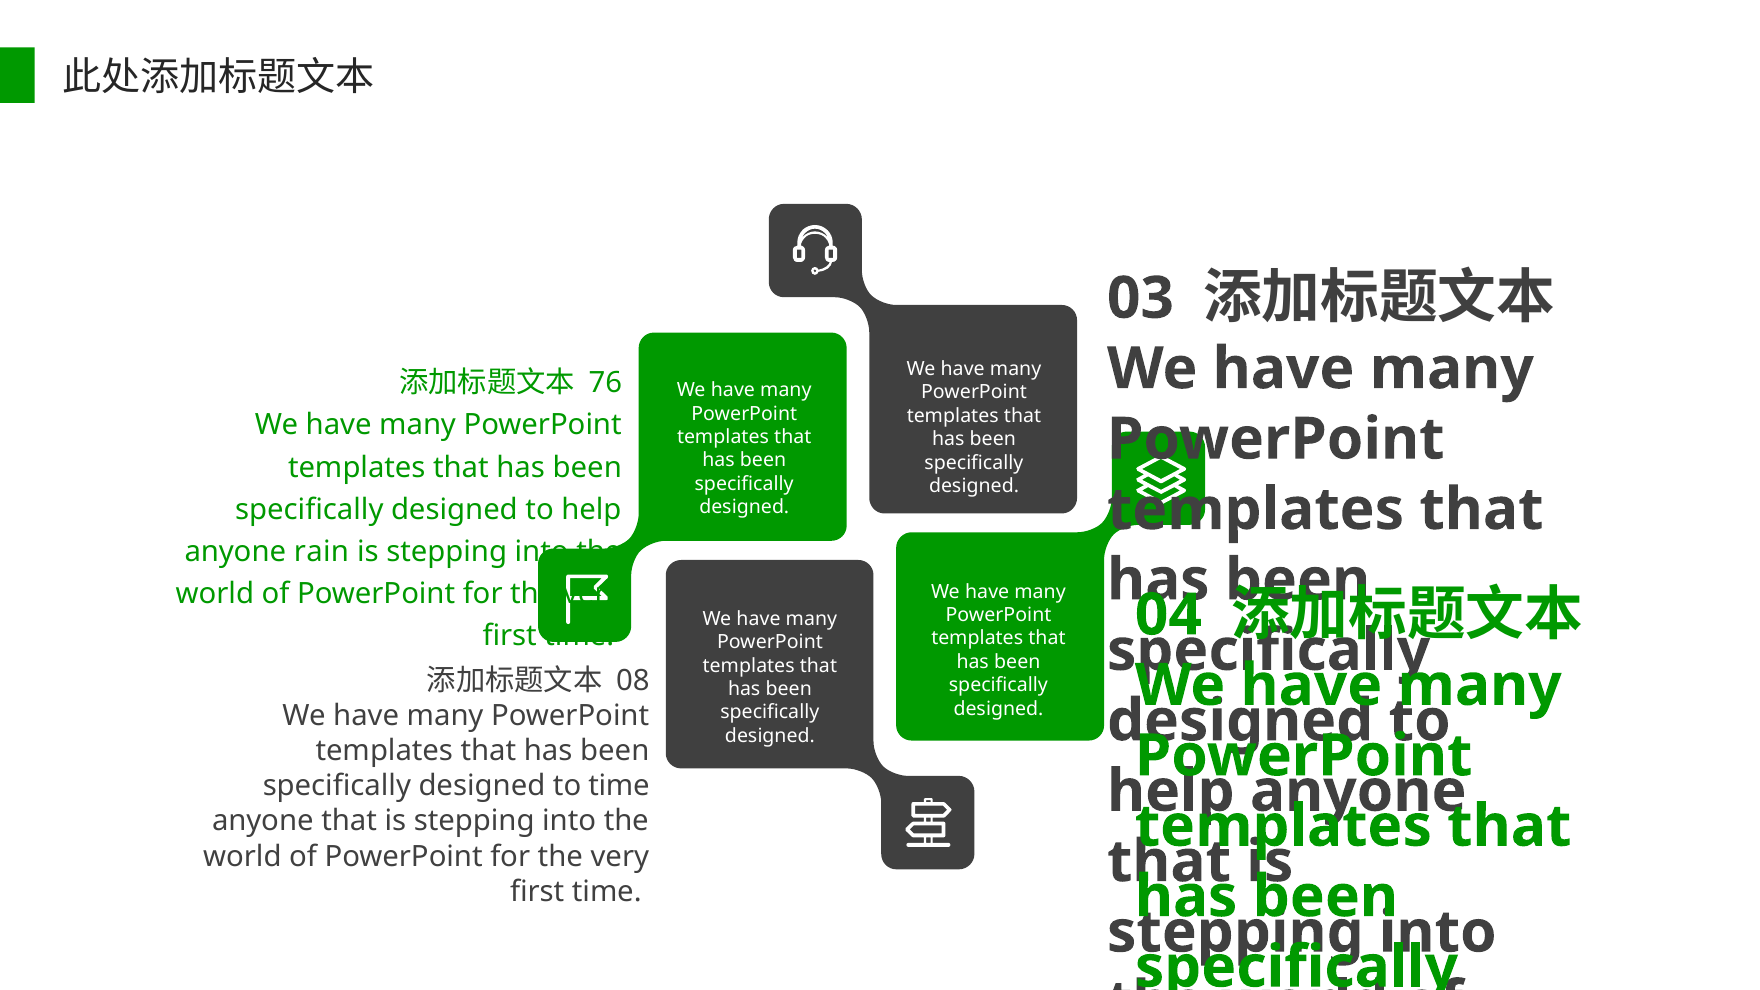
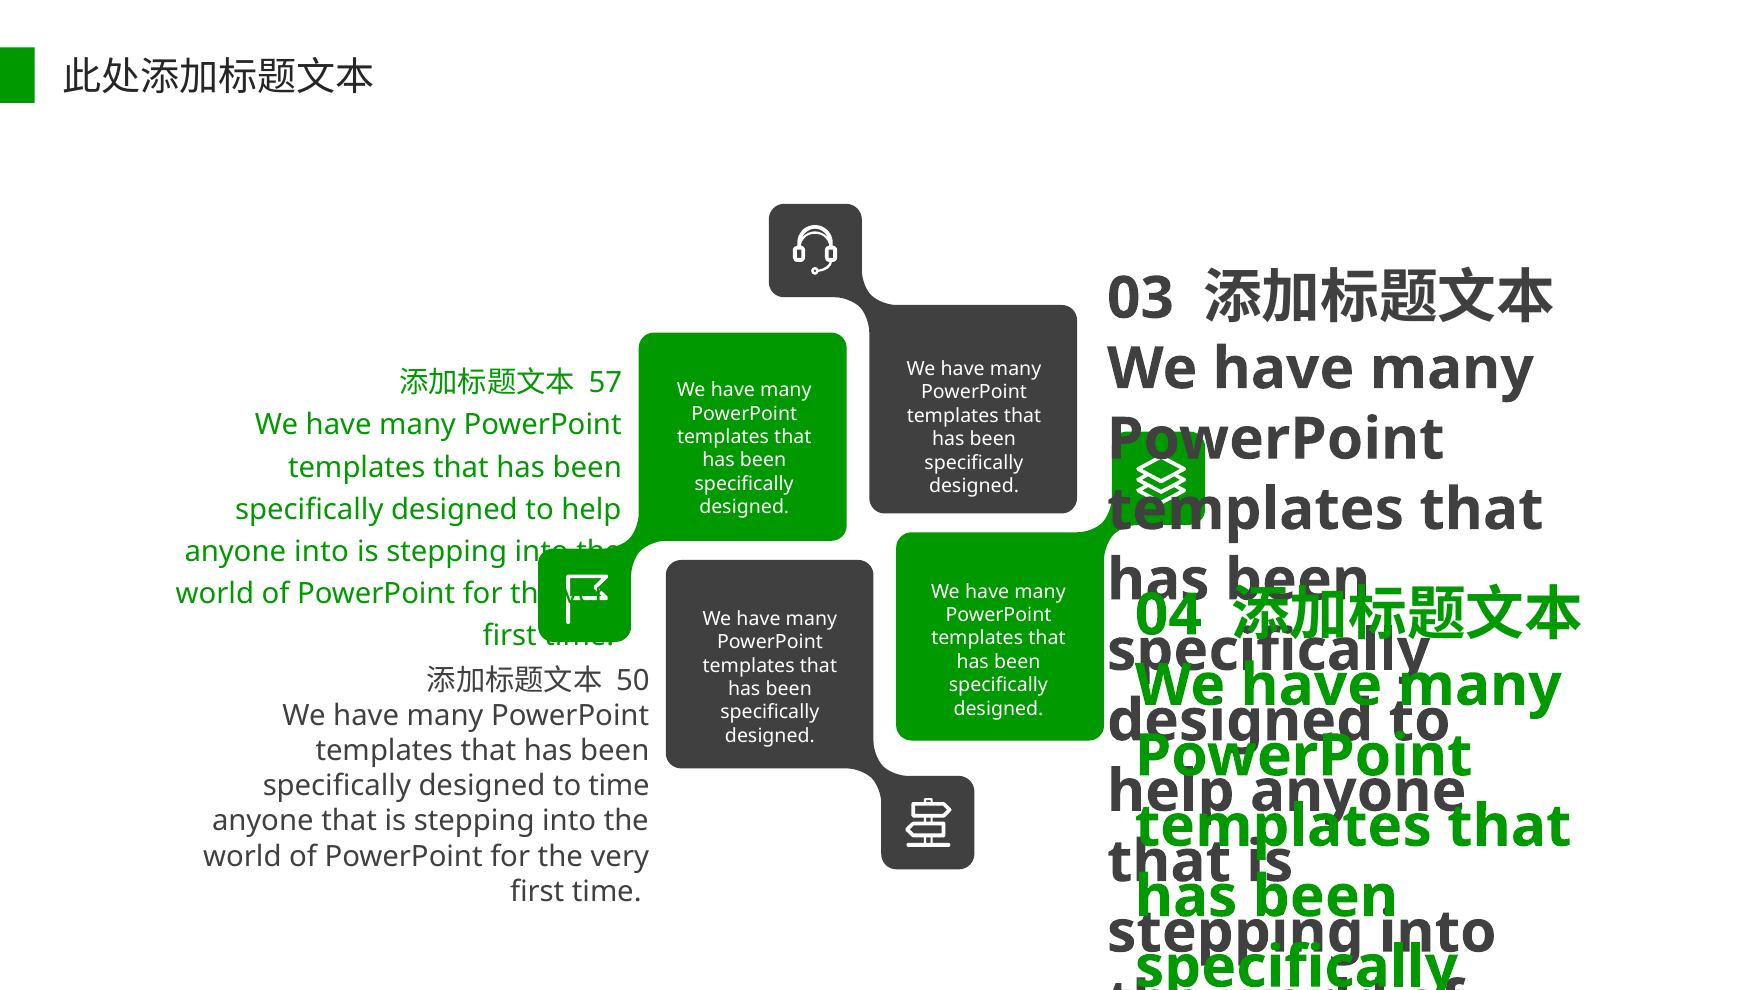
76: 76 -> 57 (605, 383)
anyone rain: rain -> into (321, 552)
08: 08 -> 50 (633, 680)
